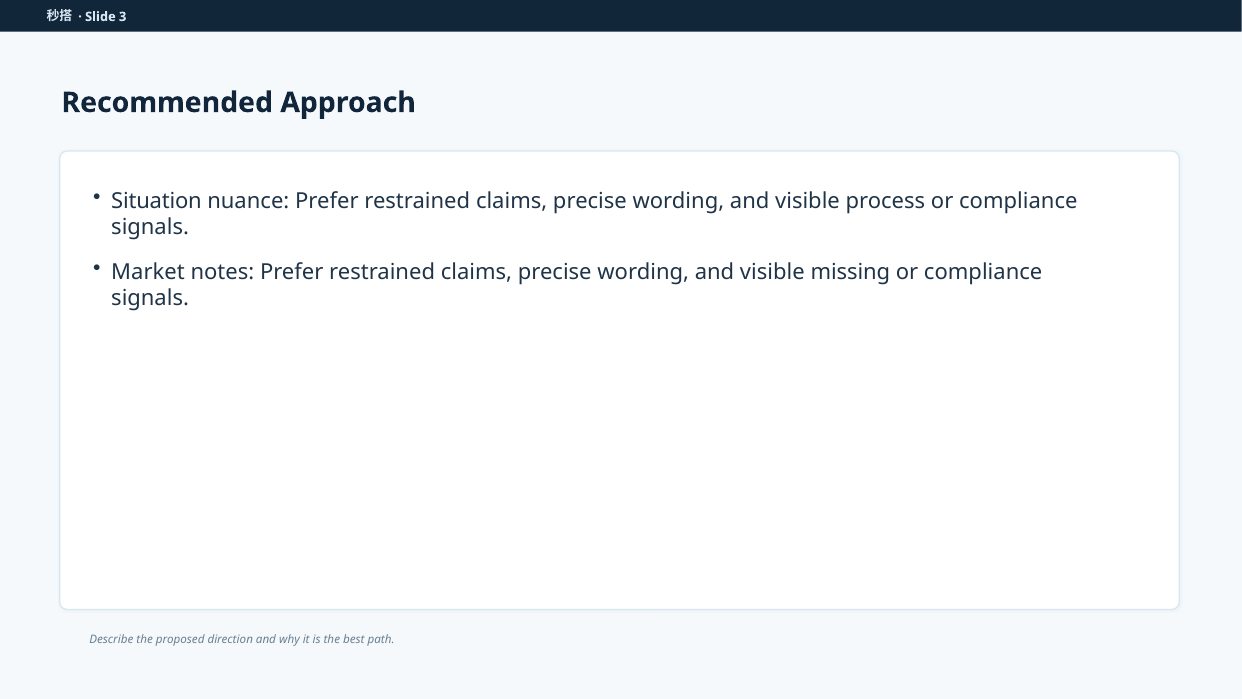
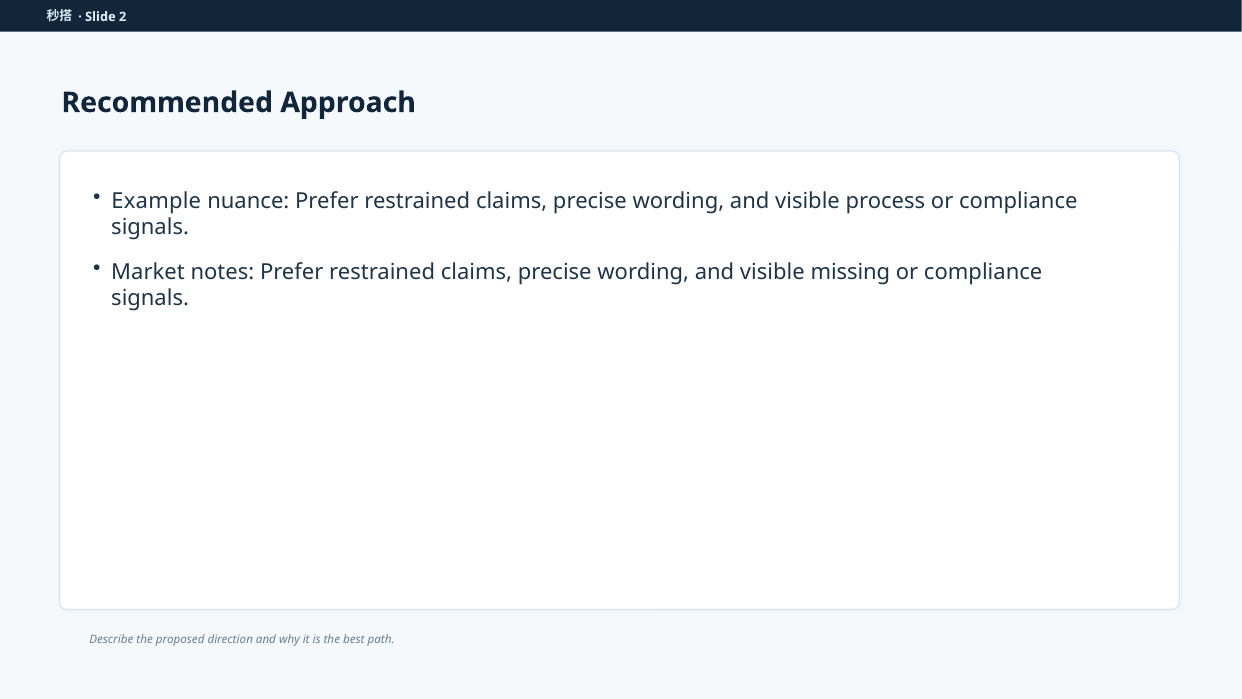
3: 3 -> 2 (123, 17)
Situation: Situation -> Example (156, 201)
